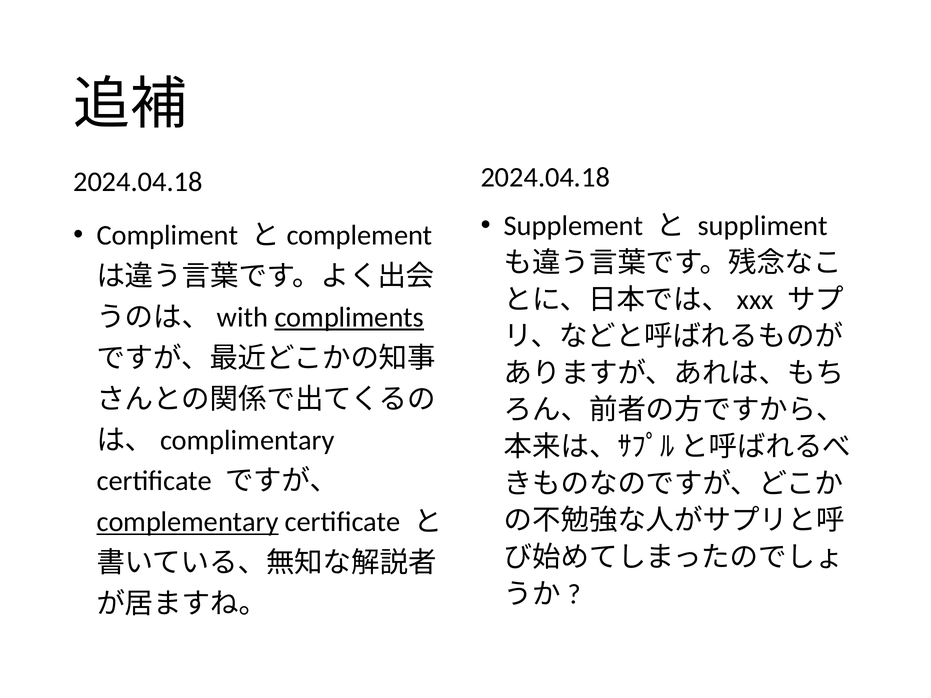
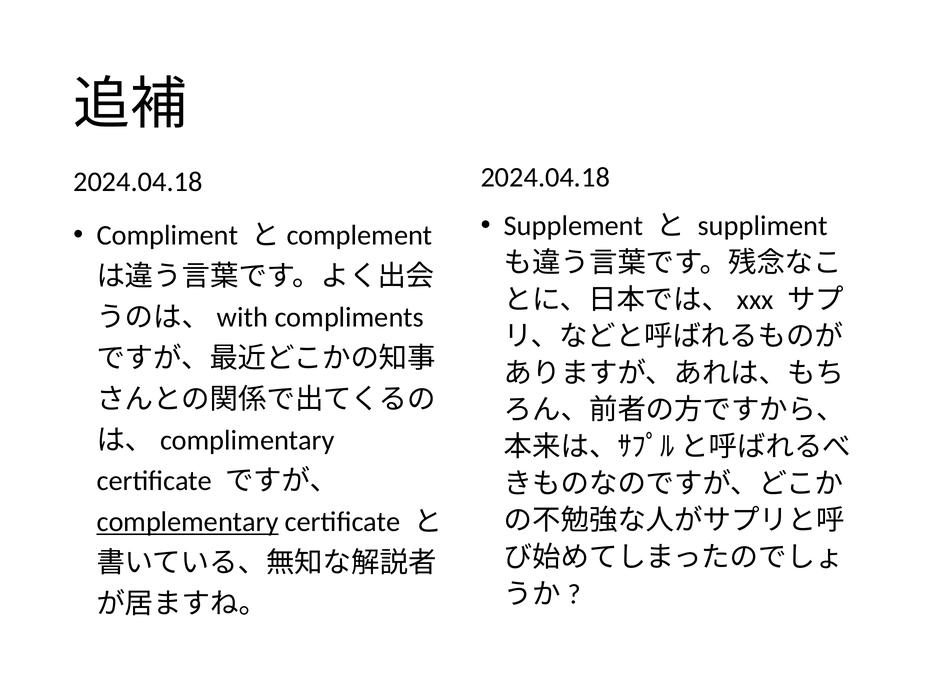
compliments underline: present -> none (349, 317)
